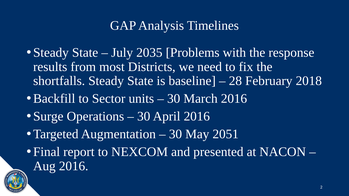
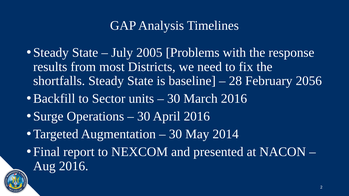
2035: 2035 -> 2005 (149, 53)
2018: 2018 -> 2056 (309, 81)
2051: 2051 -> 2014 (226, 134)
